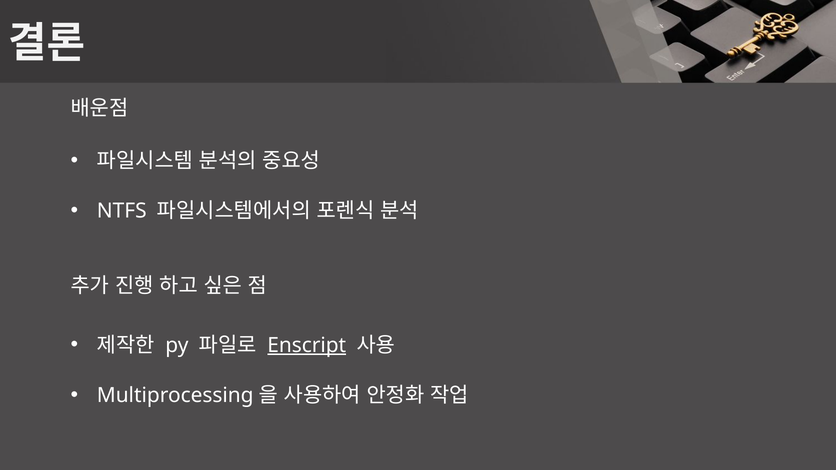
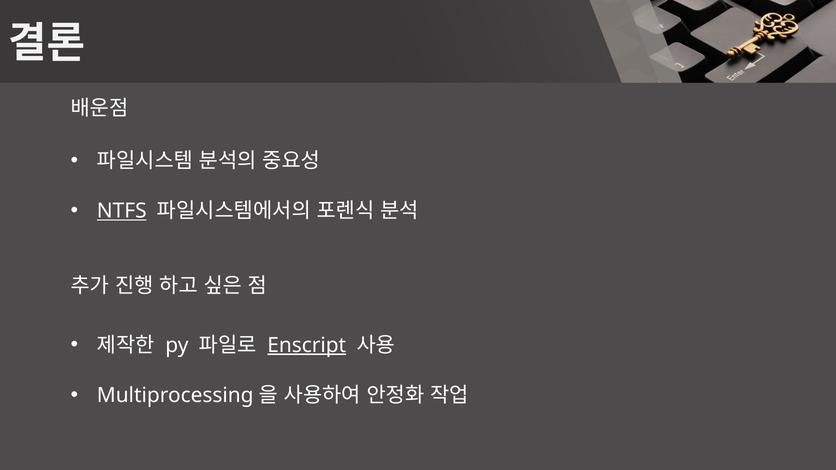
NTFS underline: none -> present (122, 211)
